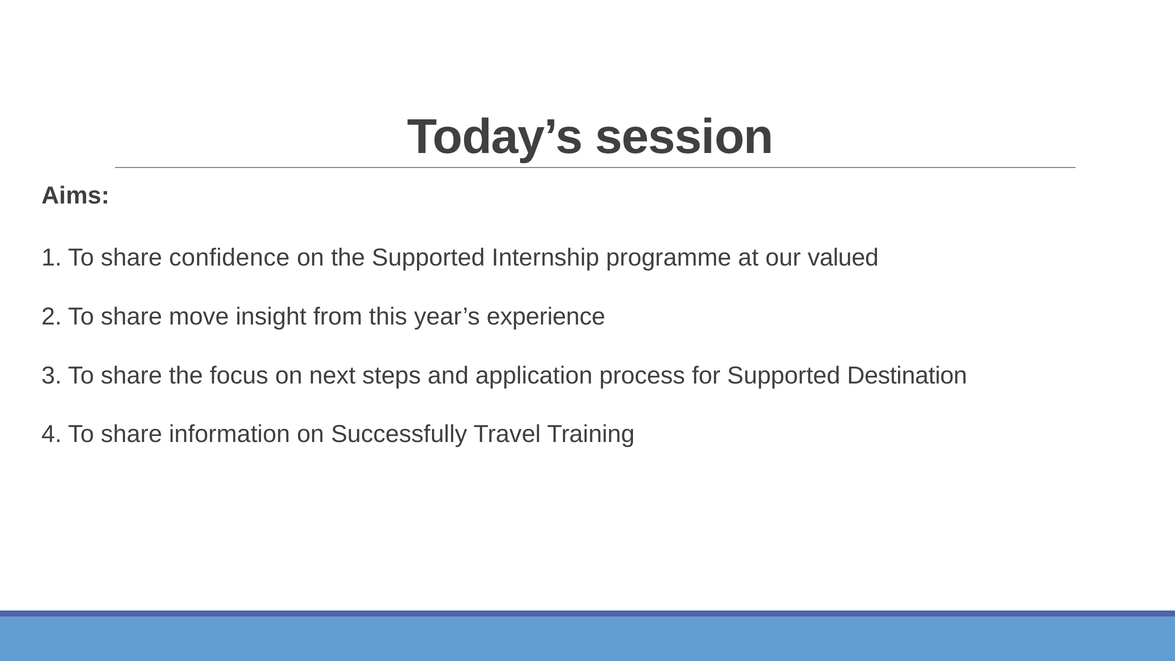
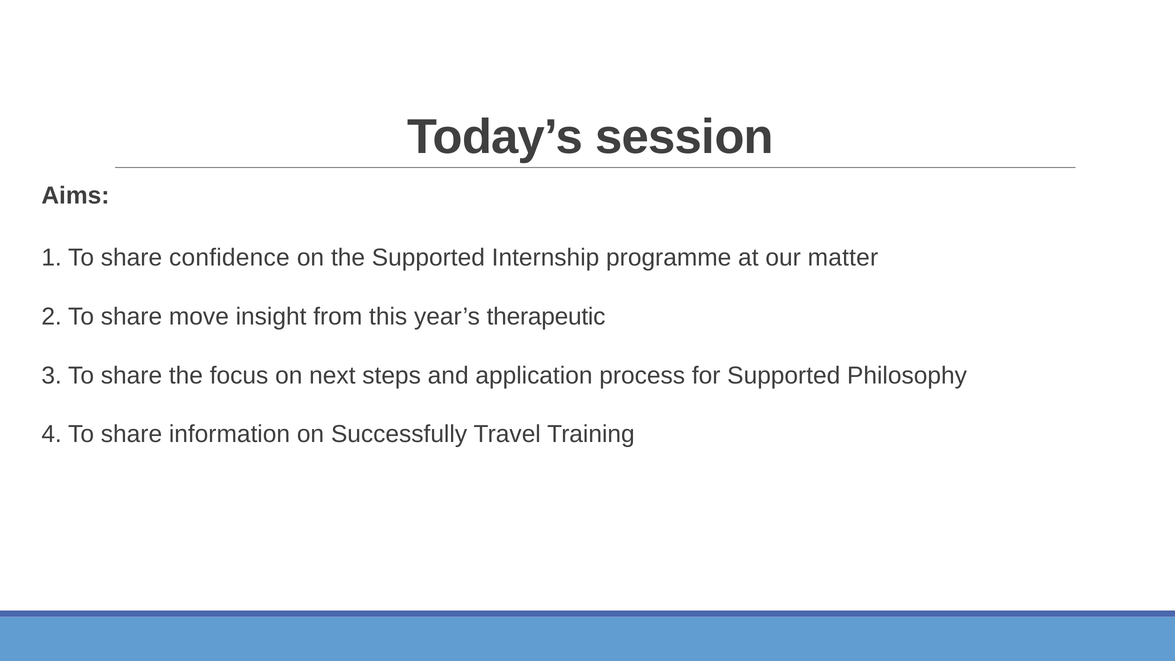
valued: valued -> matter (843, 258)
experience: experience -> therapeutic (546, 317)
Destination: Destination -> Philosophy (907, 375)
